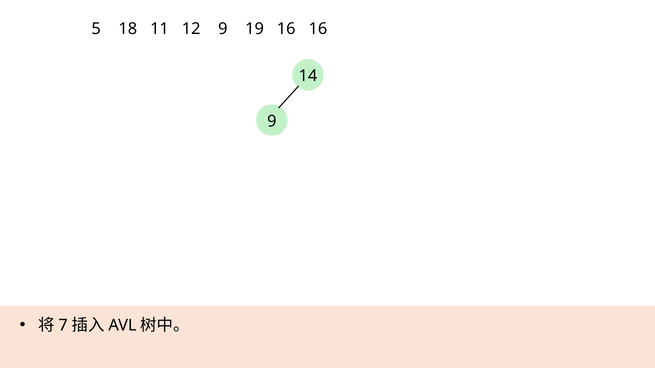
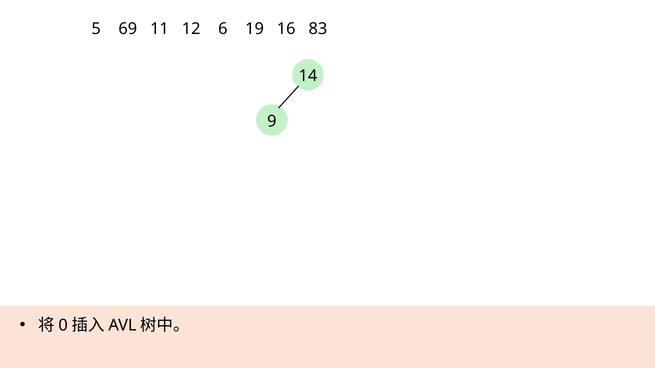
18: 18 -> 69 (128, 29)
12 9: 9 -> 6 (223, 29)
16 16: 16 -> 83 (318, 29)
7: 7 -> 0 (63, 326)
